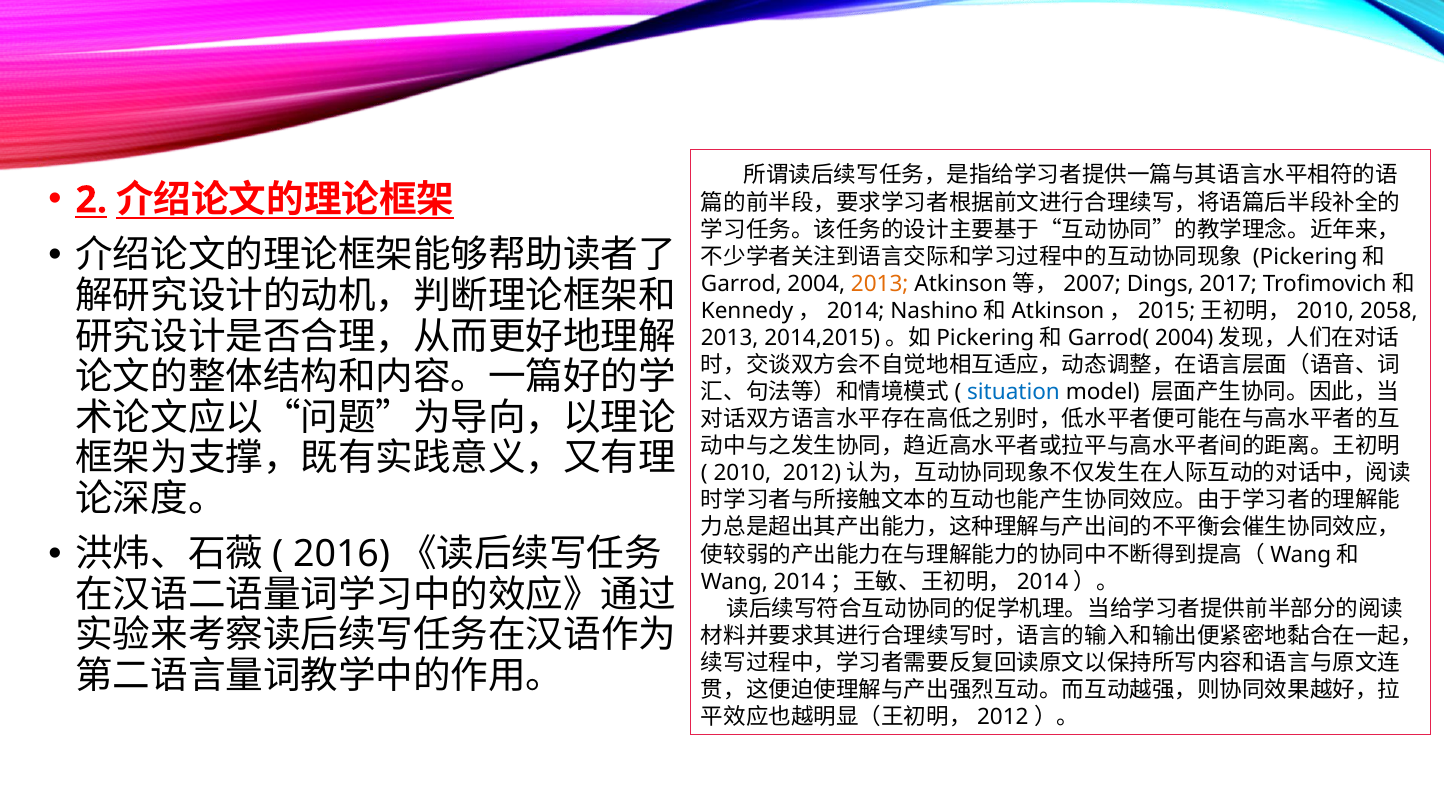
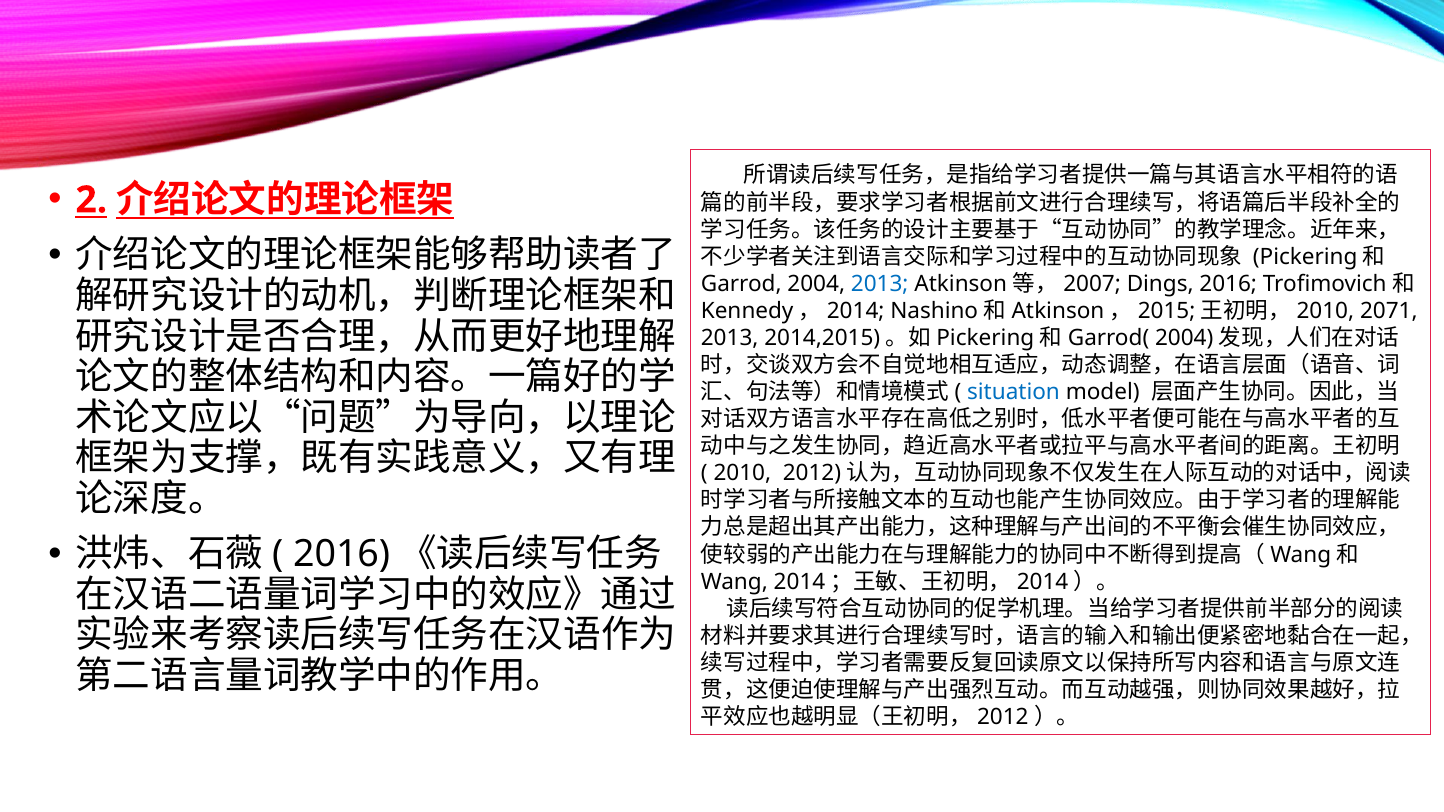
2013 colour: orange -> blue (880, 284)
Dings 2017: 2017 -> 2016 (1228, 284)
2058: 2058 -> 2071 (1389, 311)
